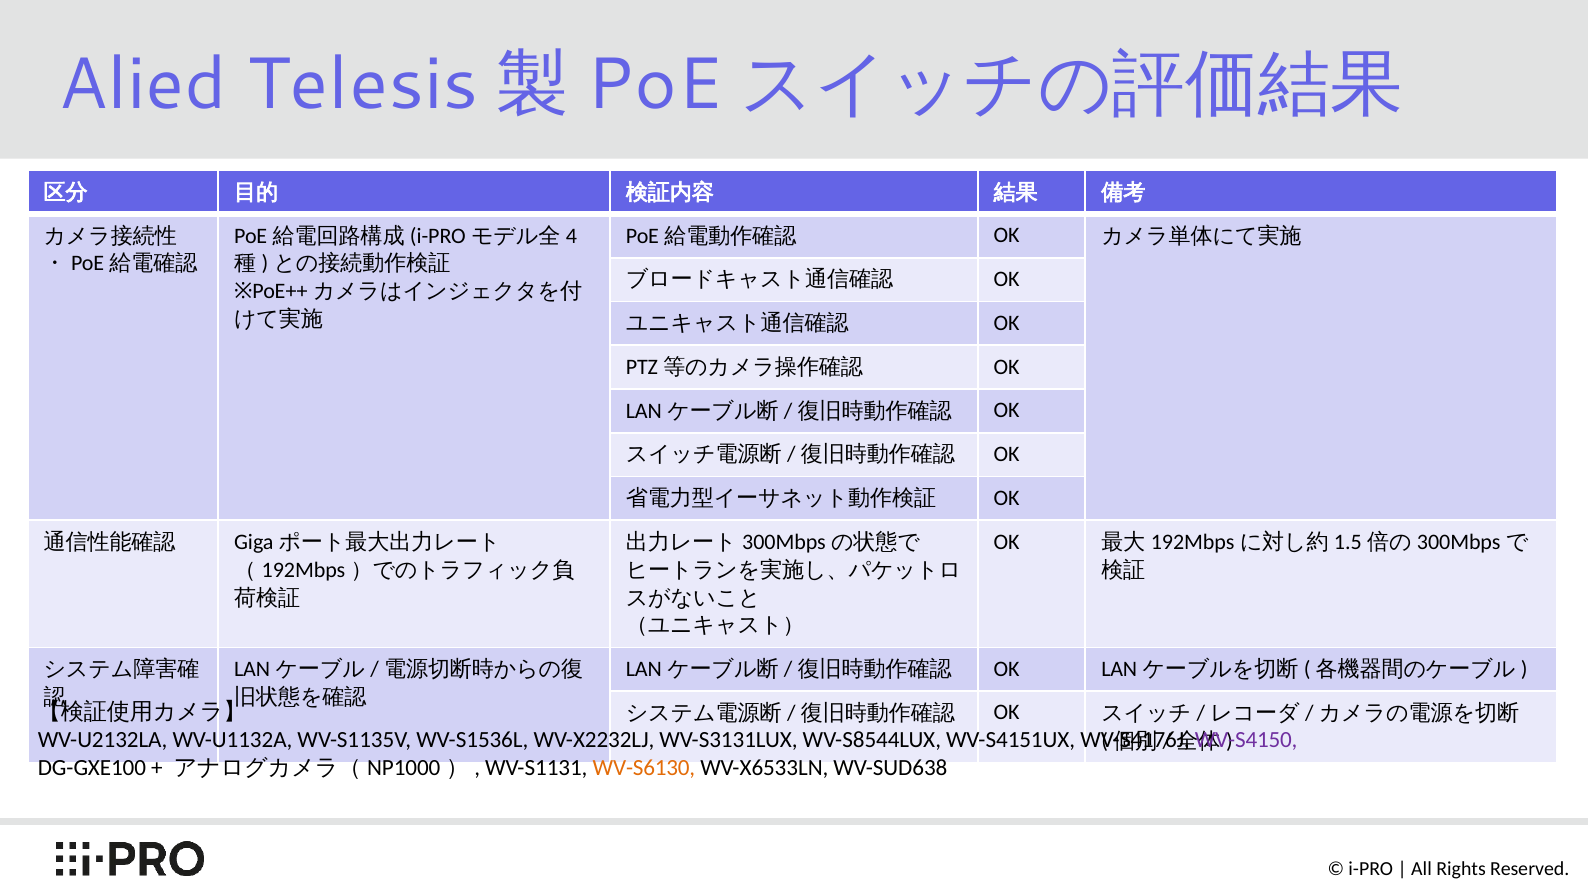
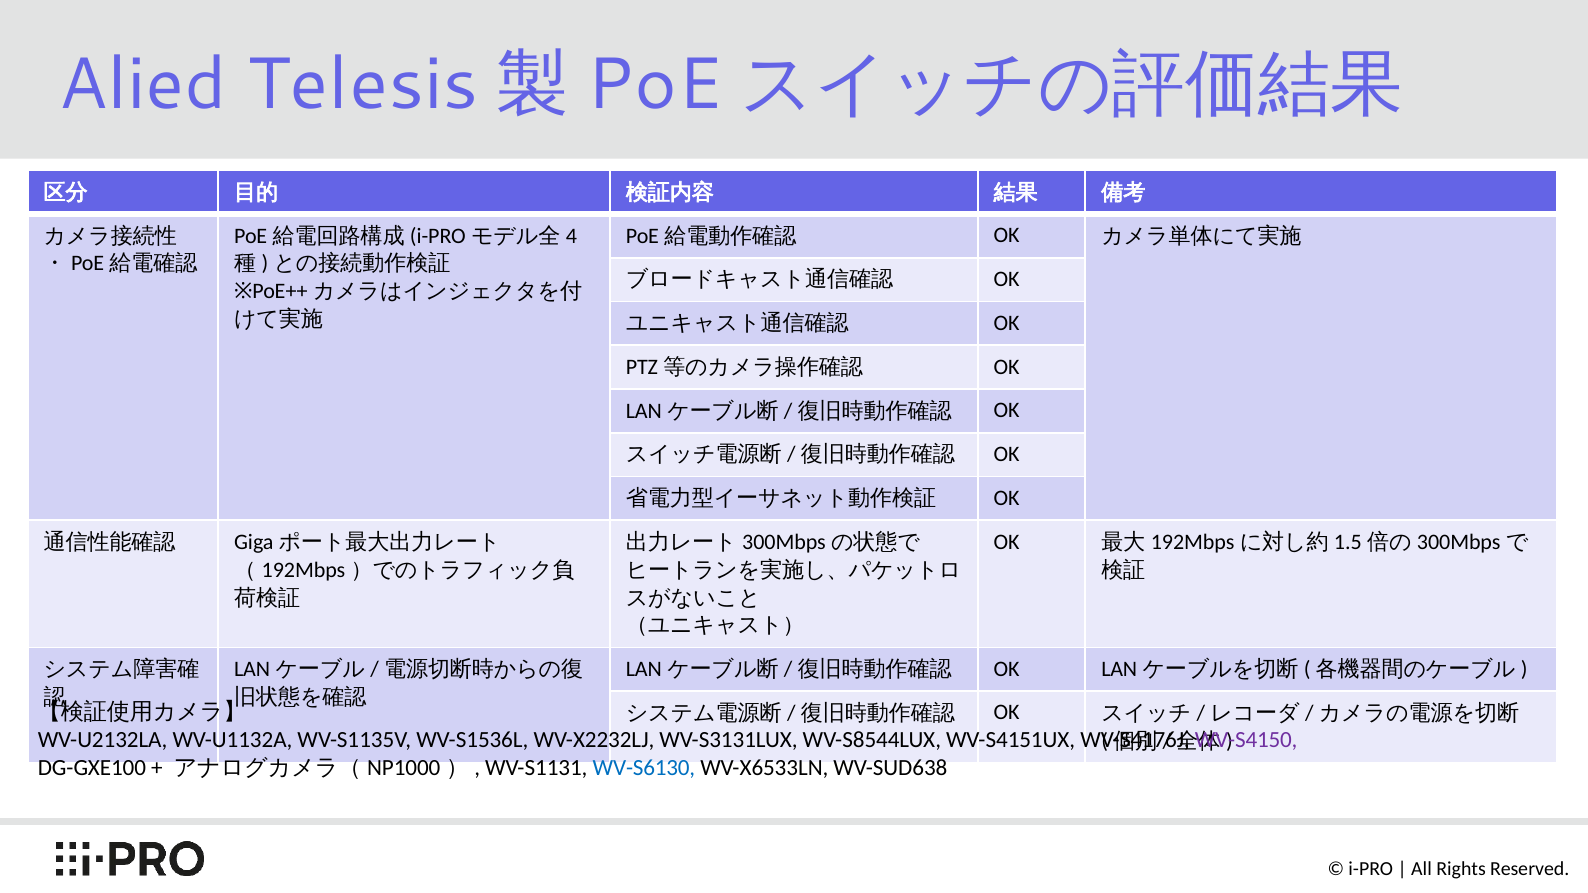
WV-S6130 colour: orange -> blue (644, 768)
